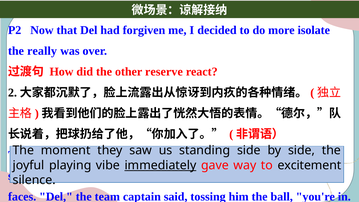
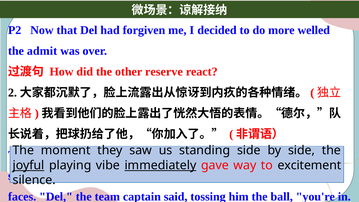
isolate: isolate -> welled (314, 30)
really: really -> admit (42, 51)
joyful underline: none -> present (29, 165)
